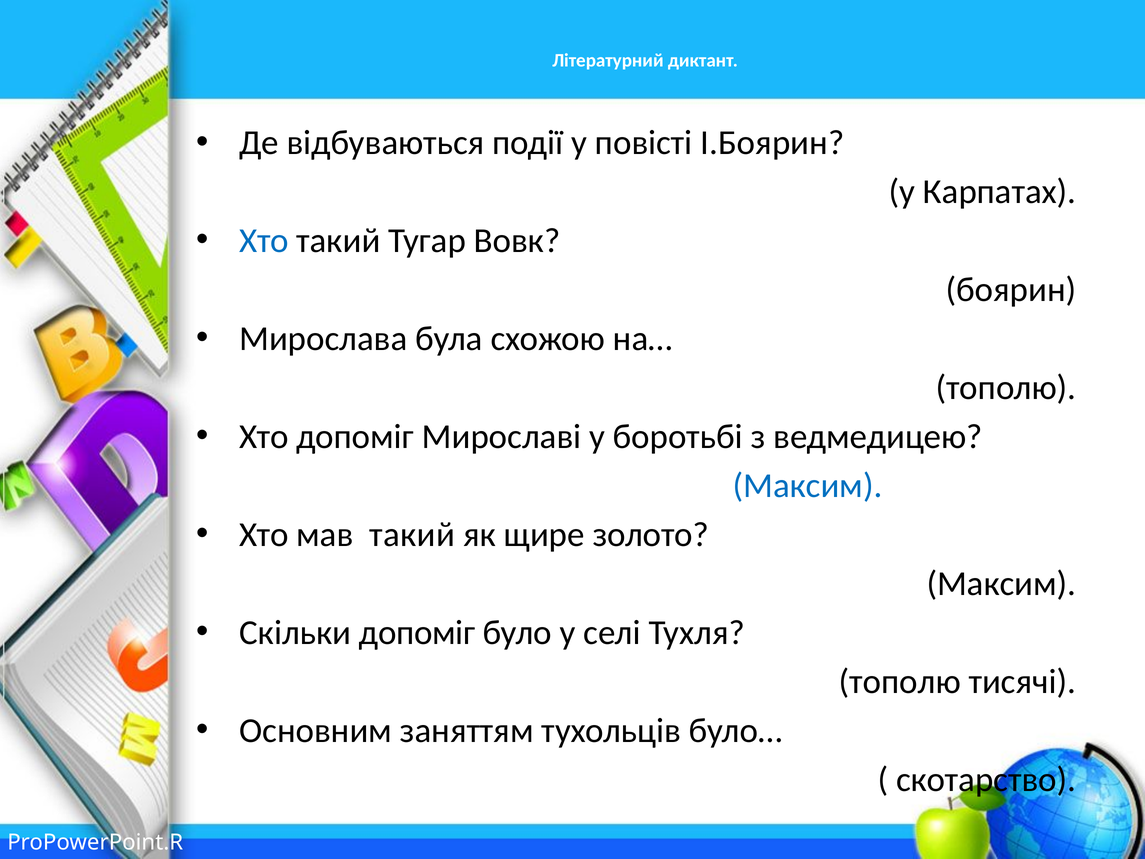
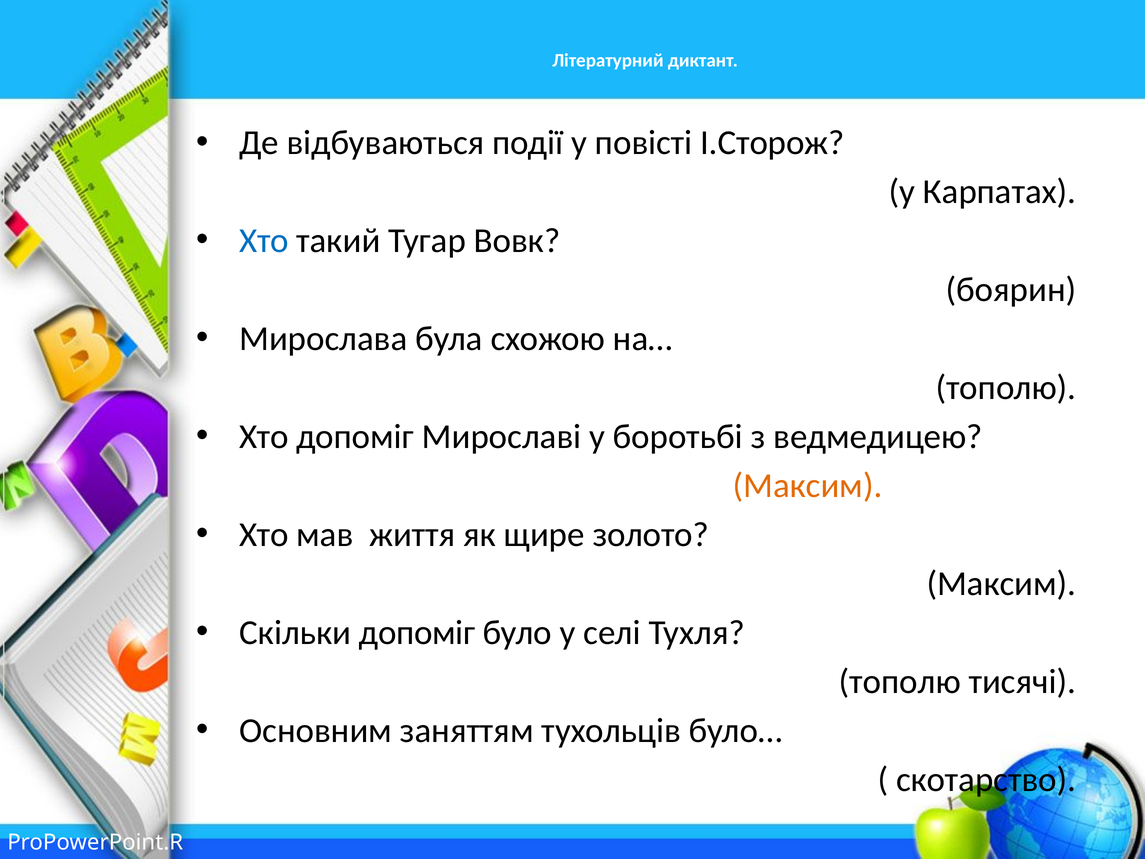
І.Боярин: І.Боярин -> І.Сторож (772, 143)
Максим colour: blue -> orange (808, 486)
мав такий: такий -> життя (412, 534)
